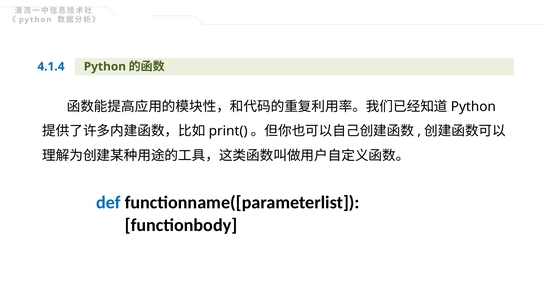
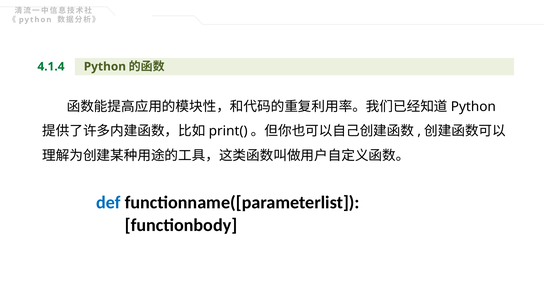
4.1.4 colour: blue -> green (51, 67)
